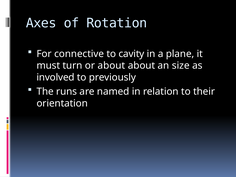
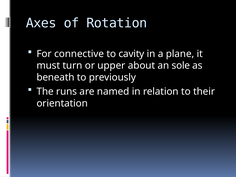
or about: about -> upper (111, 66)
size: size -> sole (181, 66)
involved: involved -> beneath (55, 77)
